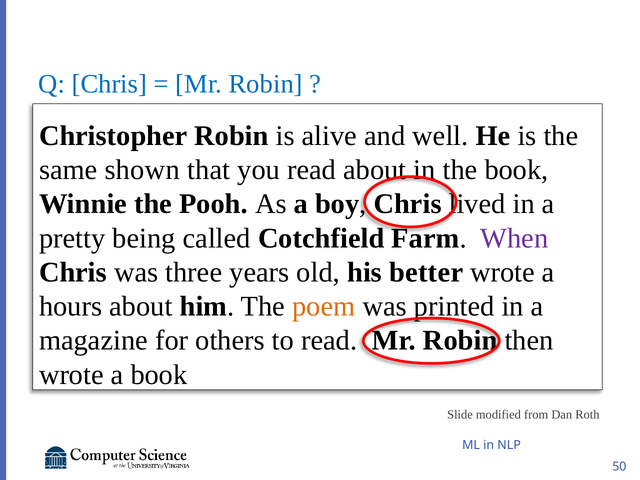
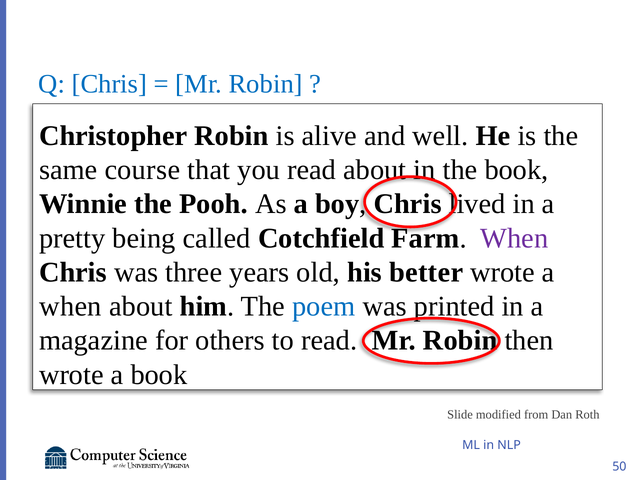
shown: shown -> course (142, 170)
hours: hours -> when (70, 306)
poem colour: orange -> blue (324, 306)
